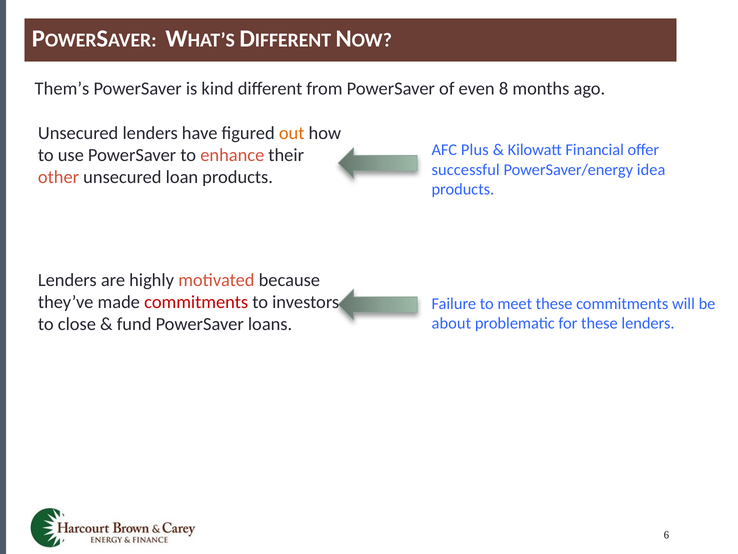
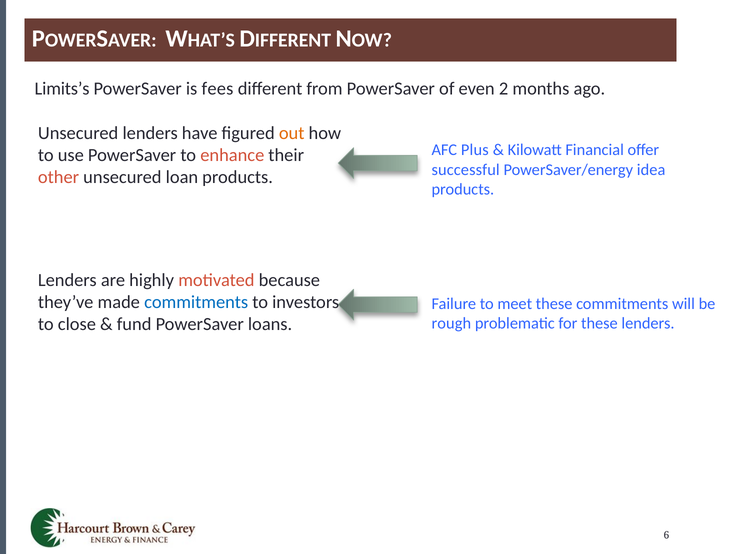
Them’s: Them’s -> Limits’s (62, 89)
kind: kind -> fees (217, 89)
8: 8 -> 2 (504, 89)
commitments colour: red -> blue (196, 302)
about: about -> rough (451, 323)
